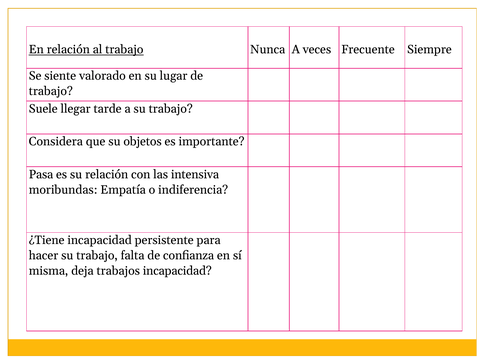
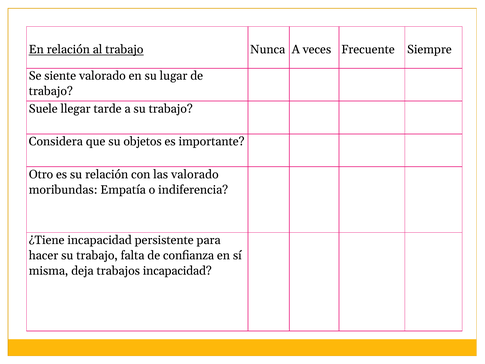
Pasa: Pasa -> Otro (41, 174)
las intensiva: intensiva -> valorado (195, 174)
